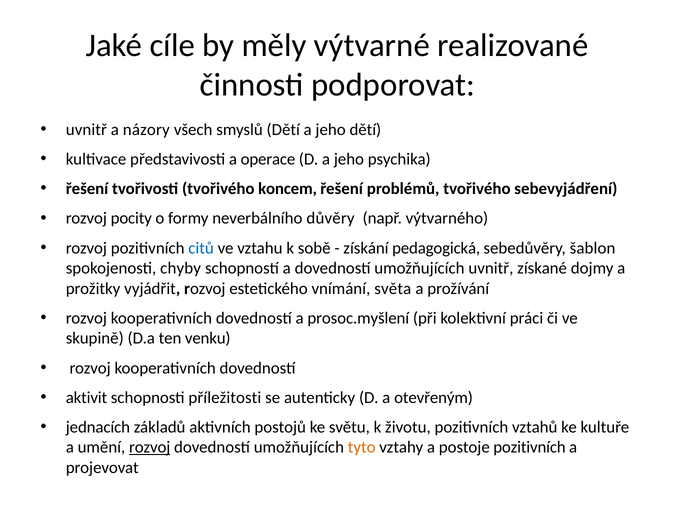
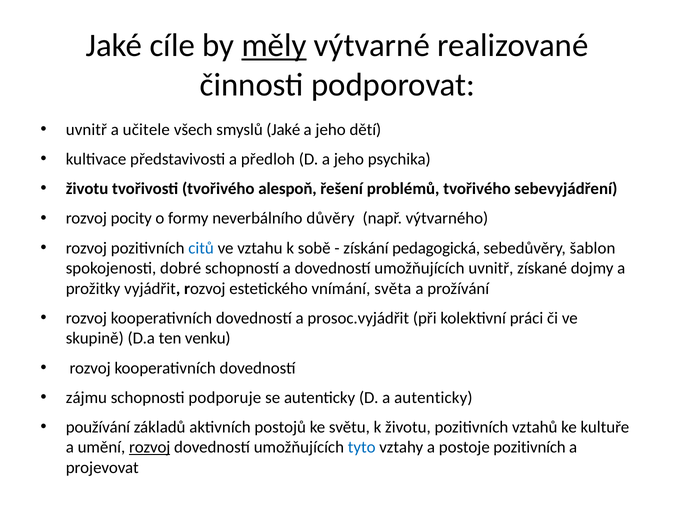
měly underline: none -> present (274, 46)
názory: názory -> učitele (146, 130)
smyslů Dětí: Dětí -> Jaké (283, 130)
operace: operace -> předloh (268, 159)
řešení: řešení -> životu (87, 189)
koncem: koncem -> alespoň (288, 189)
chyby: chyby -> dobré (181, 268)
prosoc.myšlení: prosoc.myšlení -> prosoc.vyjádřit (358, 318)
aktivit: aktivit -> zájmu (86, 398)
příležitosti: příležitosti -> podporuje (225, 398)
a otevřeným: otevřeným -> autenticky (433, 398)
jednacích: jednacích -> používání (98, 427)
tyto colour: orange -> blue (362, 448)
